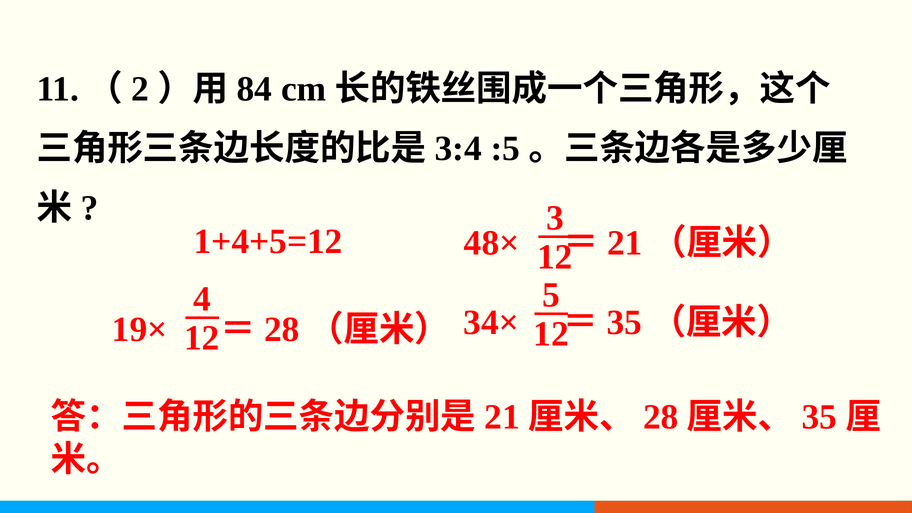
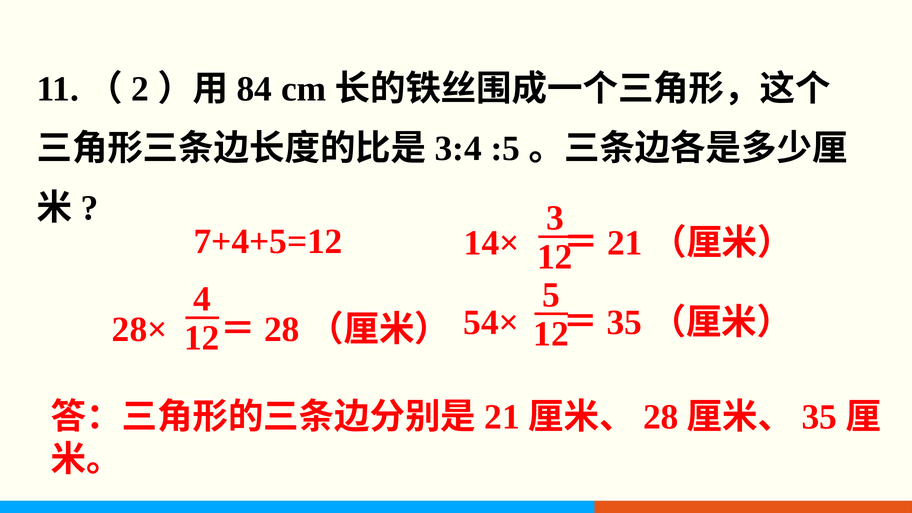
1+4+5=12: 1+4+5=12 -> 7+4+5=12 (268, 241)
48×: 48× -> 14× (492, 243)
19×: 19× -> 28× (140, 330)
34×: 34× -> 54× (491, 322)
